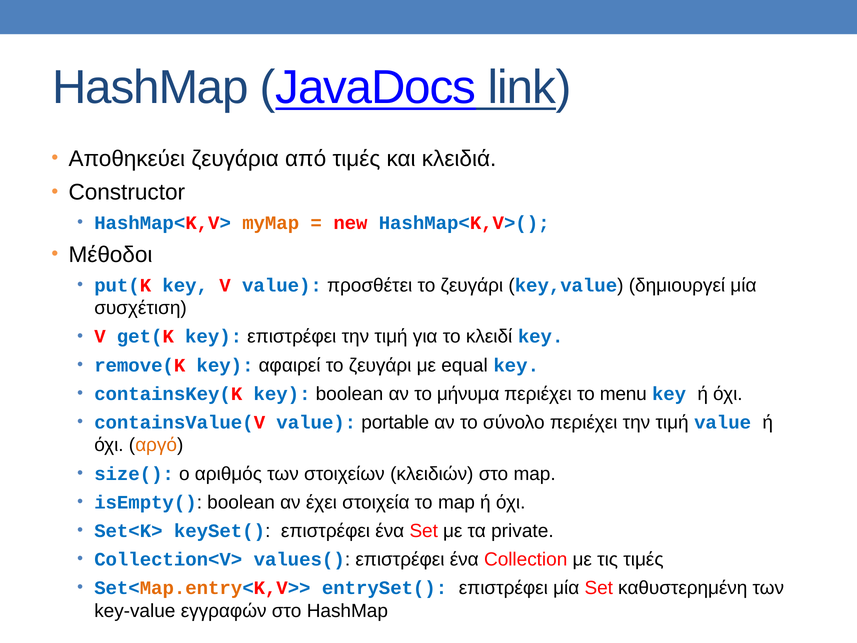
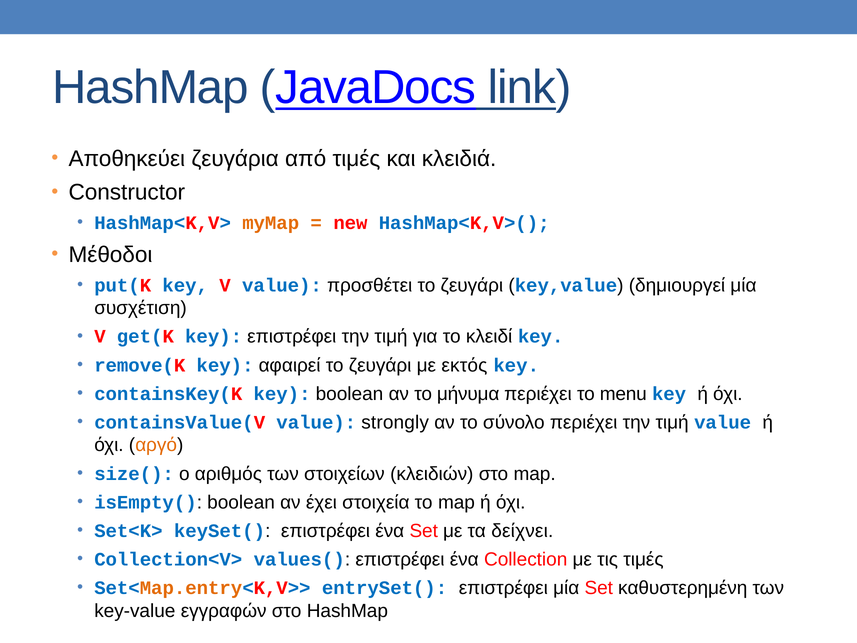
equal: equal -> εκτός (464, 365)
portable: portable -> strongly (395, 422)
private: private -> δείχνει (522, 531)
